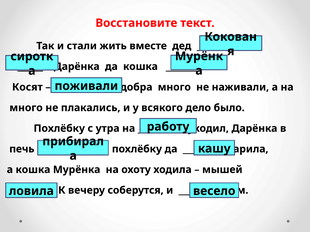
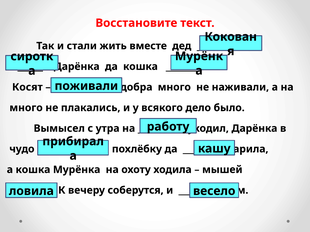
Похлёбку: Похлёбку -> Вымысел (59, 129)
печь: печь -> чудо (22, 149)
